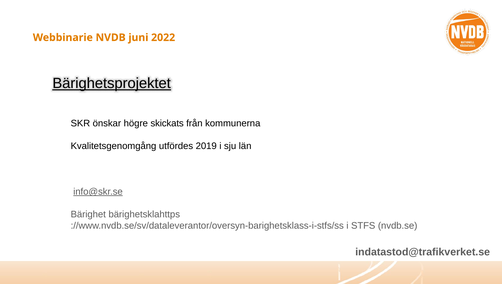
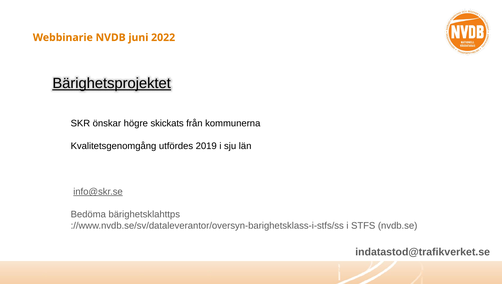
Bärighet: Bärighet -> Bedöma (88, 214)
